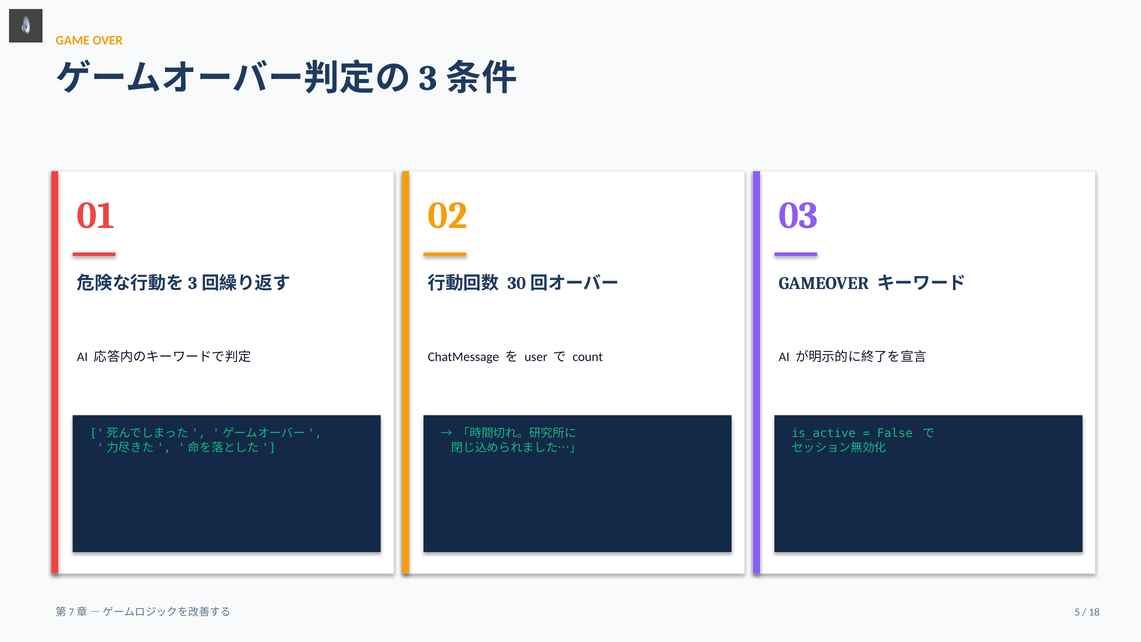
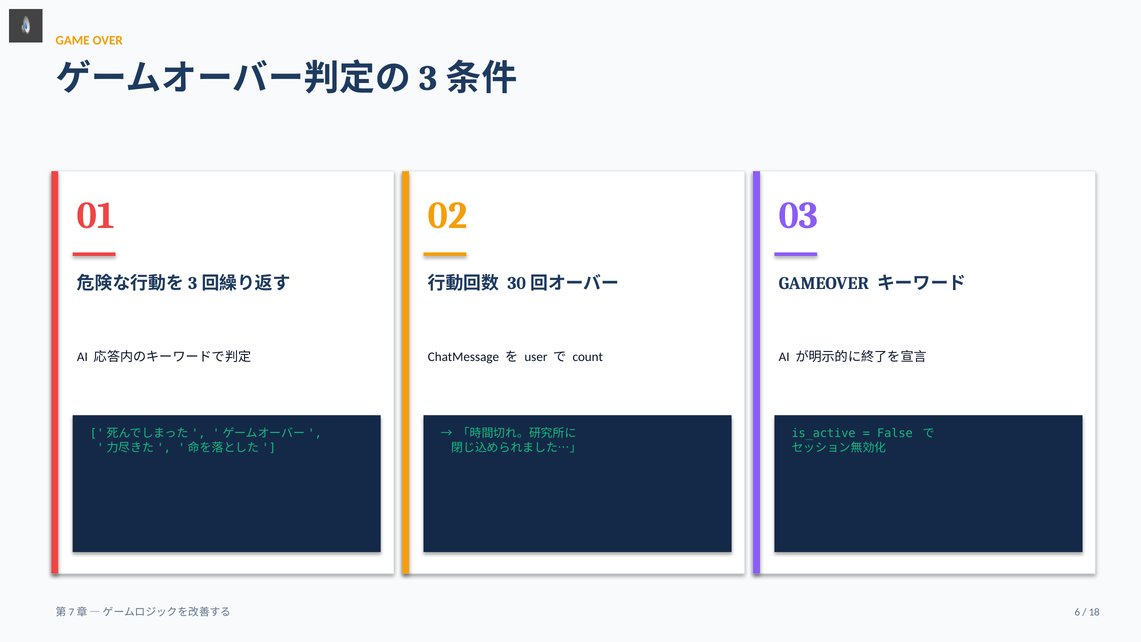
5: 5 -> 6 (1077, 612)
